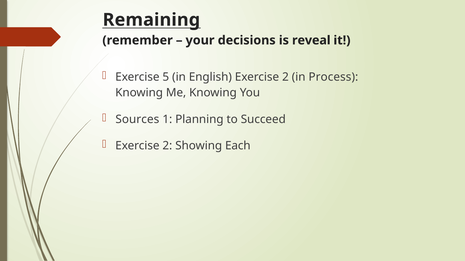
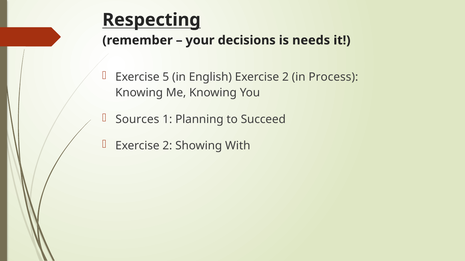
Remaining: Remaining -> Respecting (152, 20)
reveal: reveal -> needs (311, 40)
Each: Each -> With (238, 146)
